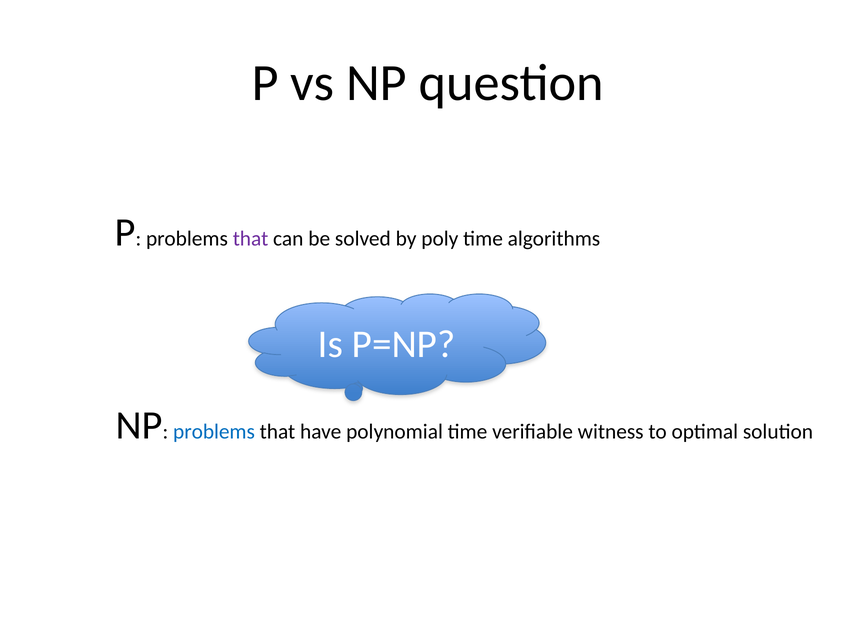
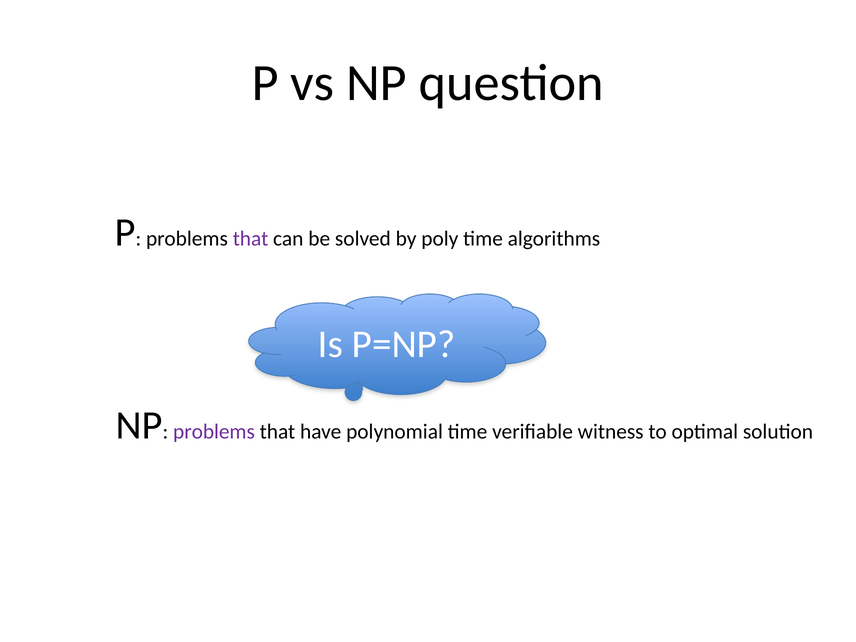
problems colour: blue -> purple (214, 432)
